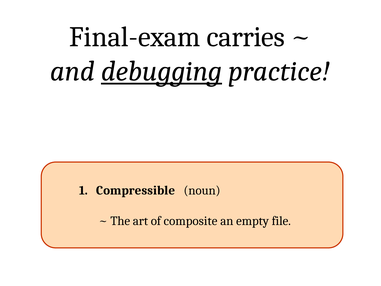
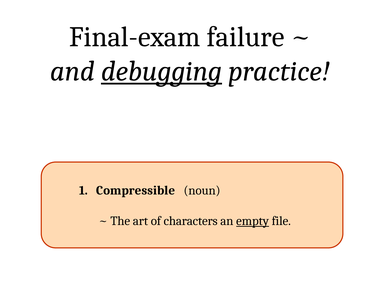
carries: carries -> failure (246, 37)
composite: composite -> characters (191, 221)
empty underline: none -> present (253, 221)
